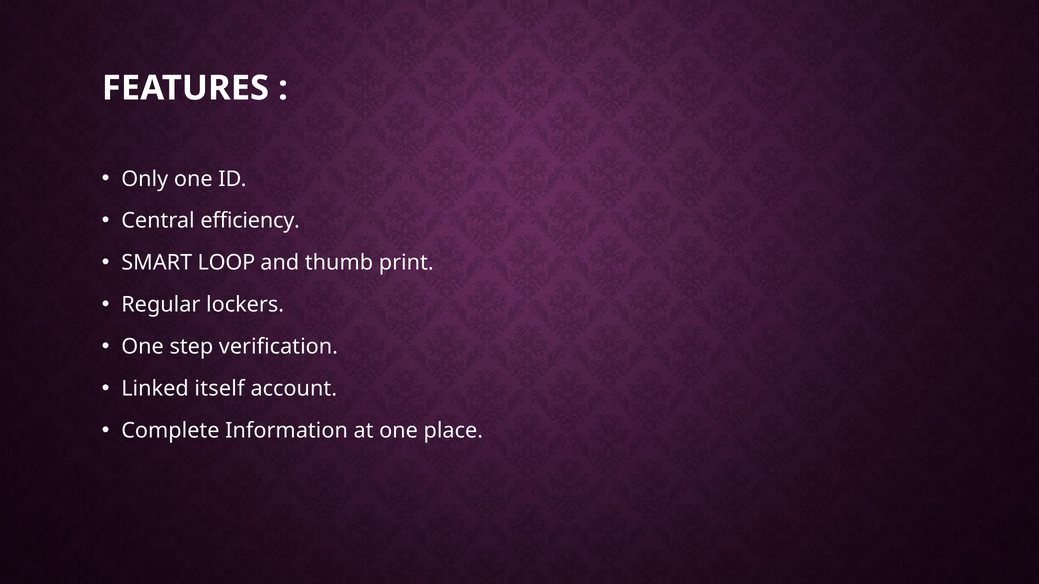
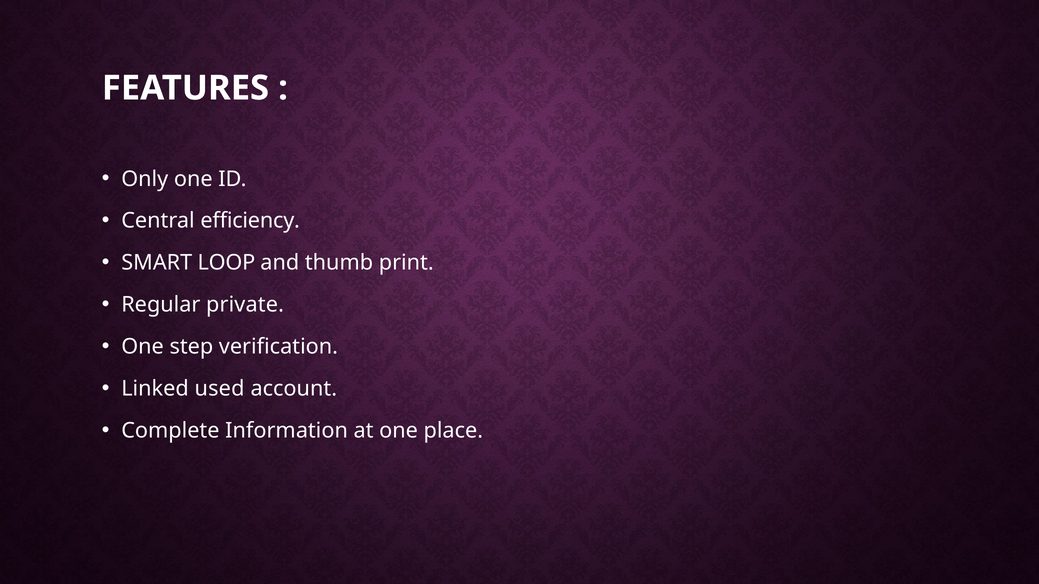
lockers: lockers -> private (245, 305)
itself: itself -> used (220, 389)
